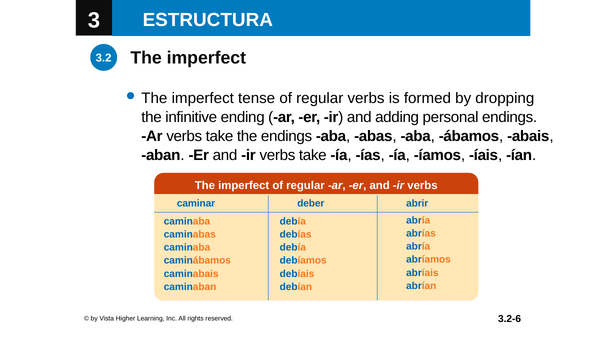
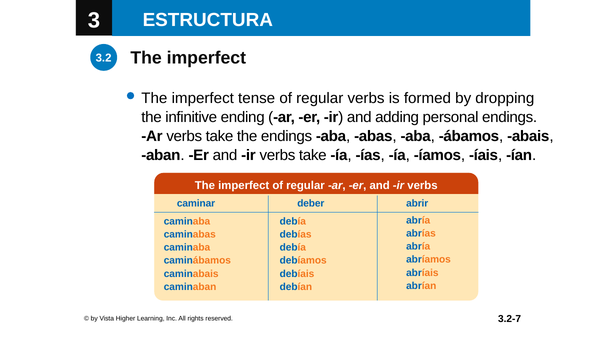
3.2-6: 3.2-6 -> 3.2-7 (510, 319)
